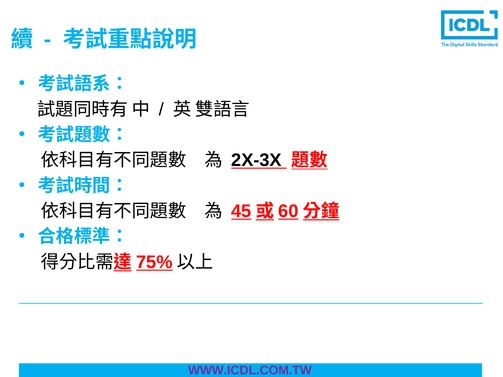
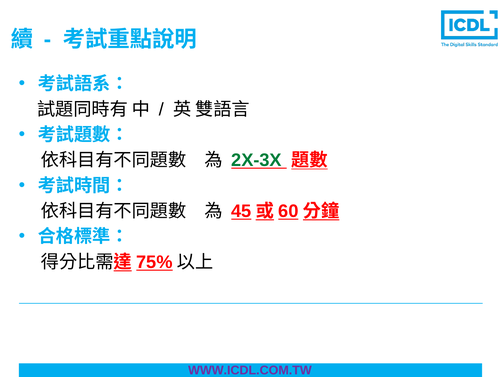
2X-3X colour: black -> green (256, 160)
